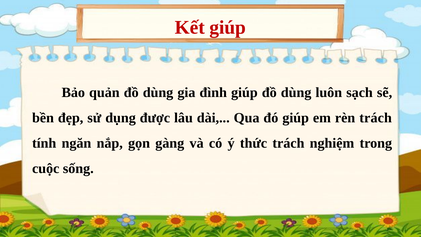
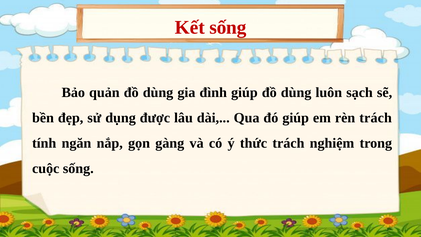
Kết giúp: giúp -> sống (228, 28)
